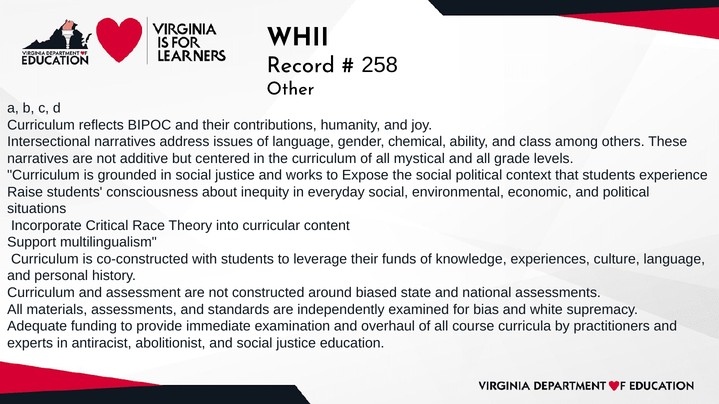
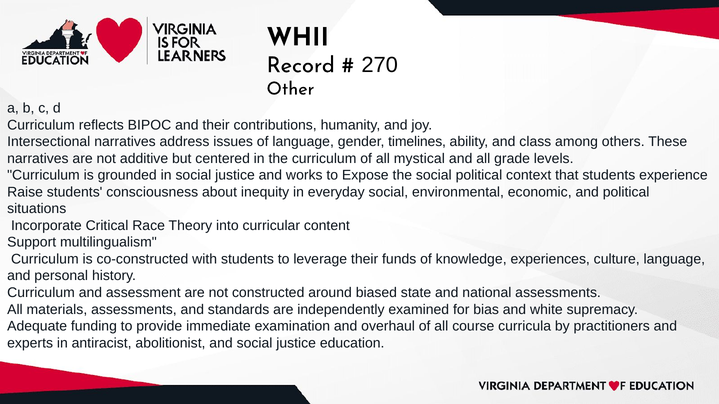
258: 258 -> 270 (380, 65)
chemical: chemical -> timelines (417, 142)
